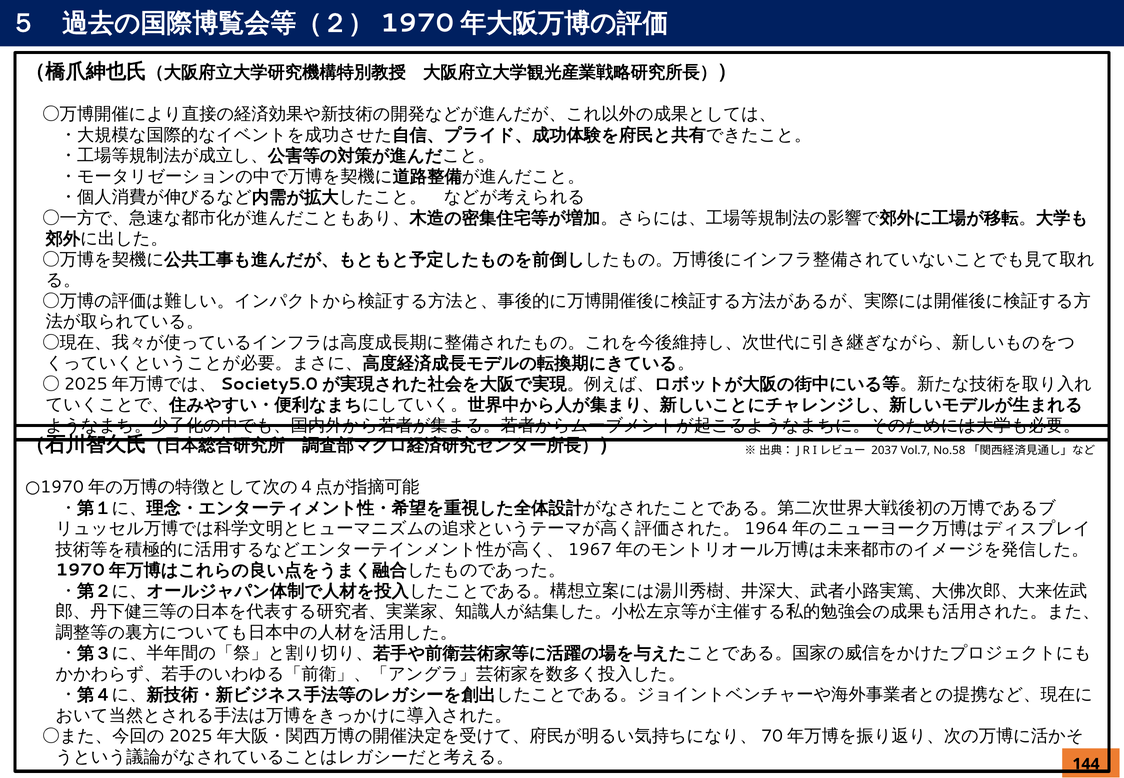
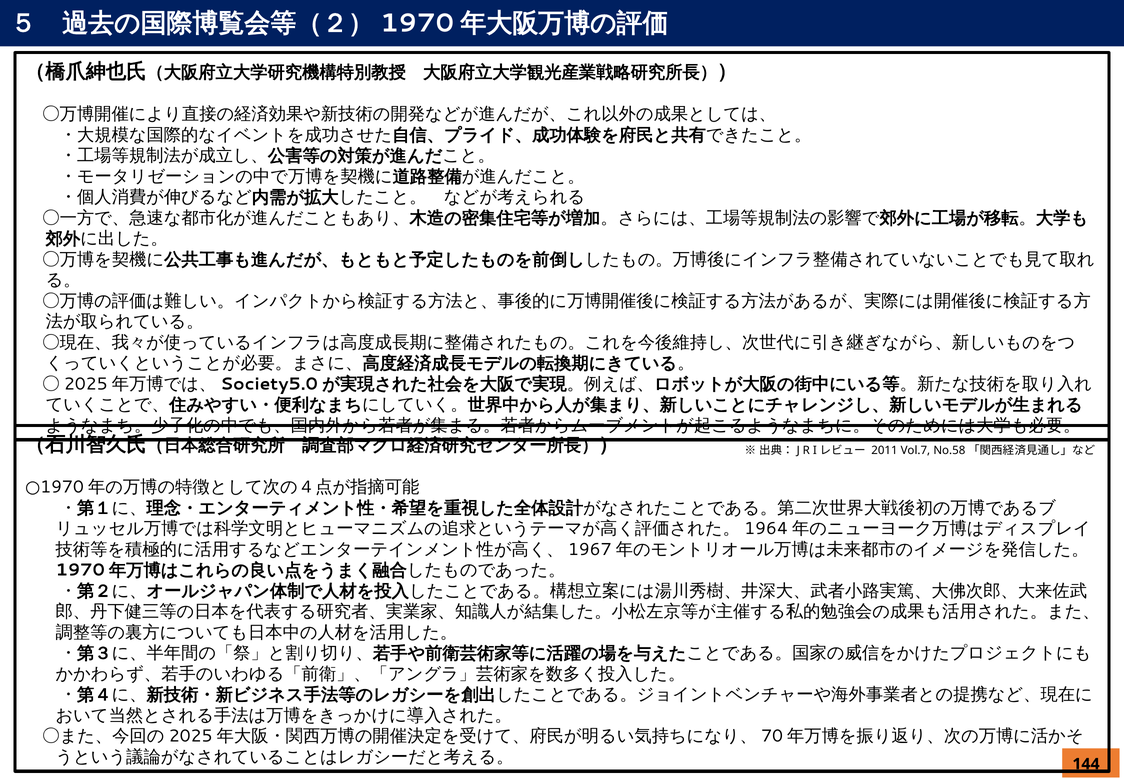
2037: 2037 -> 2011 (884, 450)
